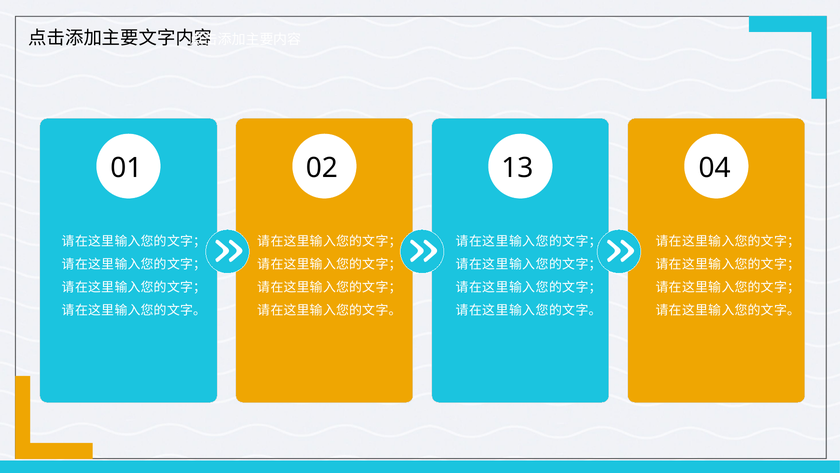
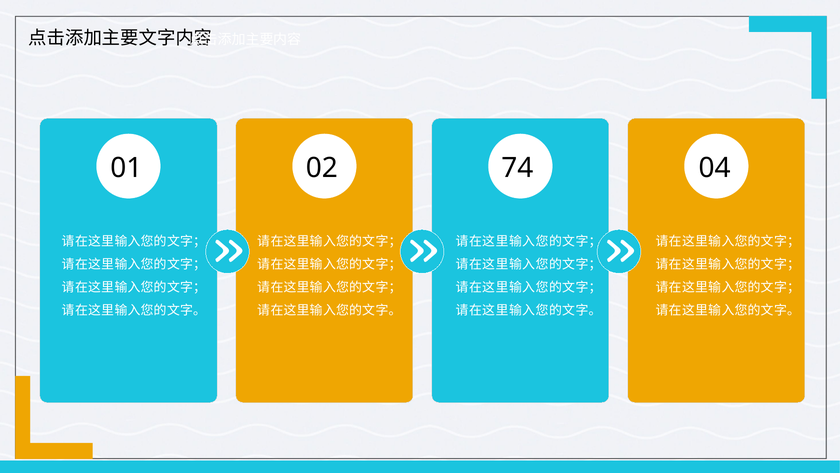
13: 13 -> 74 (517, 168)
